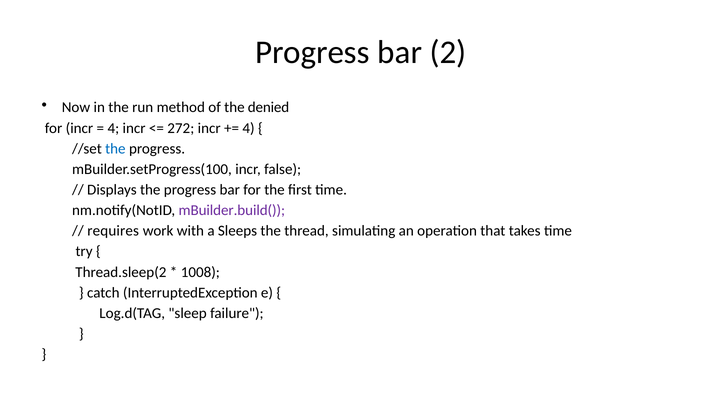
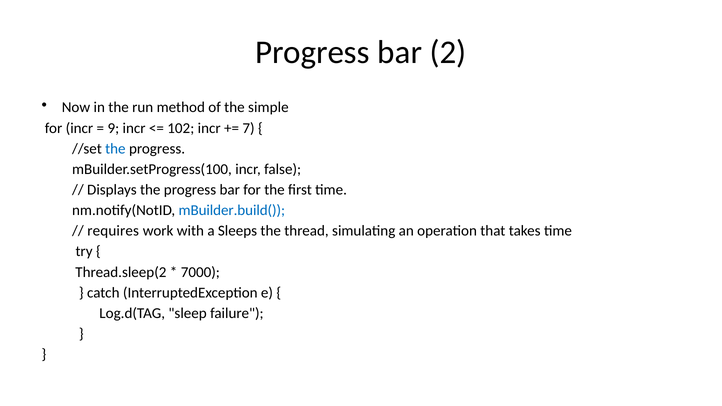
denied: denied -> simple (268, 108)
4: 4 -> 9 (113, 128)
272: 272 -> 102 (181, 128)
4: 4 -> 7 (249, 128)
mBuilder.build( colour: purple -> blue (232, 210)
1008: 1008 -> 7000 (200, 272)
